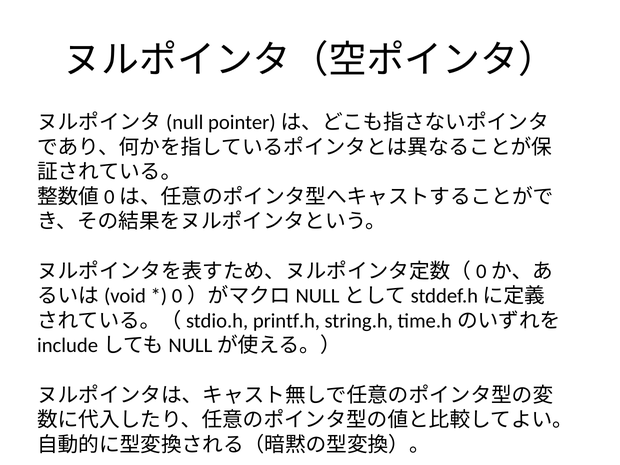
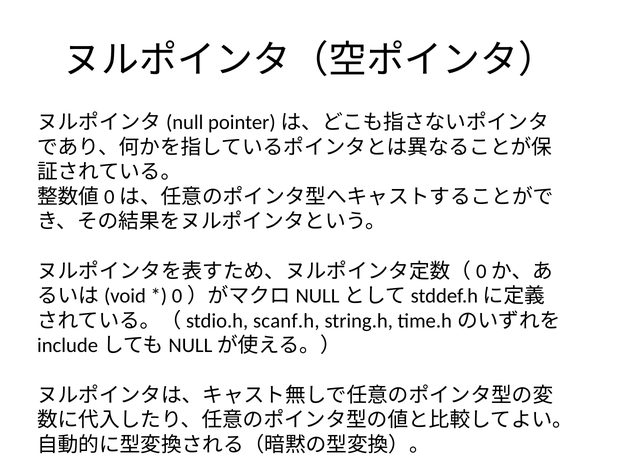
printf.h: printf.h -> scanf.h (286, 321)
